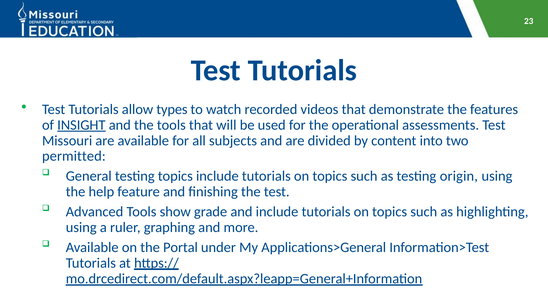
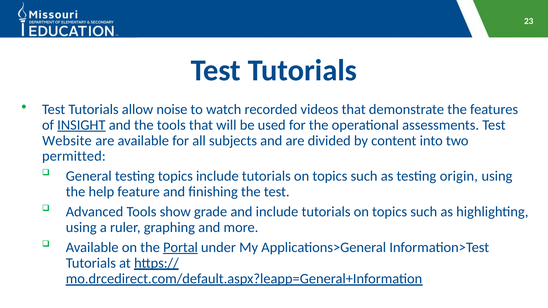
types: types -> noise (172, 109)
Missouri: Missouri -> Website (67, 141)
Portal underline: none -> present (180, 248)
